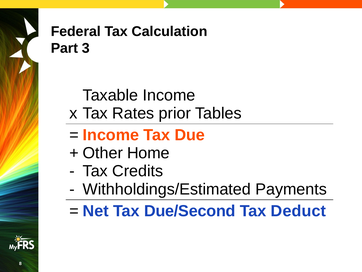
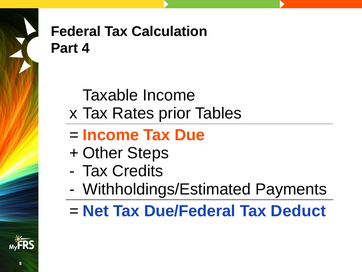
3: 3 -> 4 (86, 48)
Home: Home -> Steps (148, 153)
Due/Second: Due/Second -> Due/Federal (190, 211)
